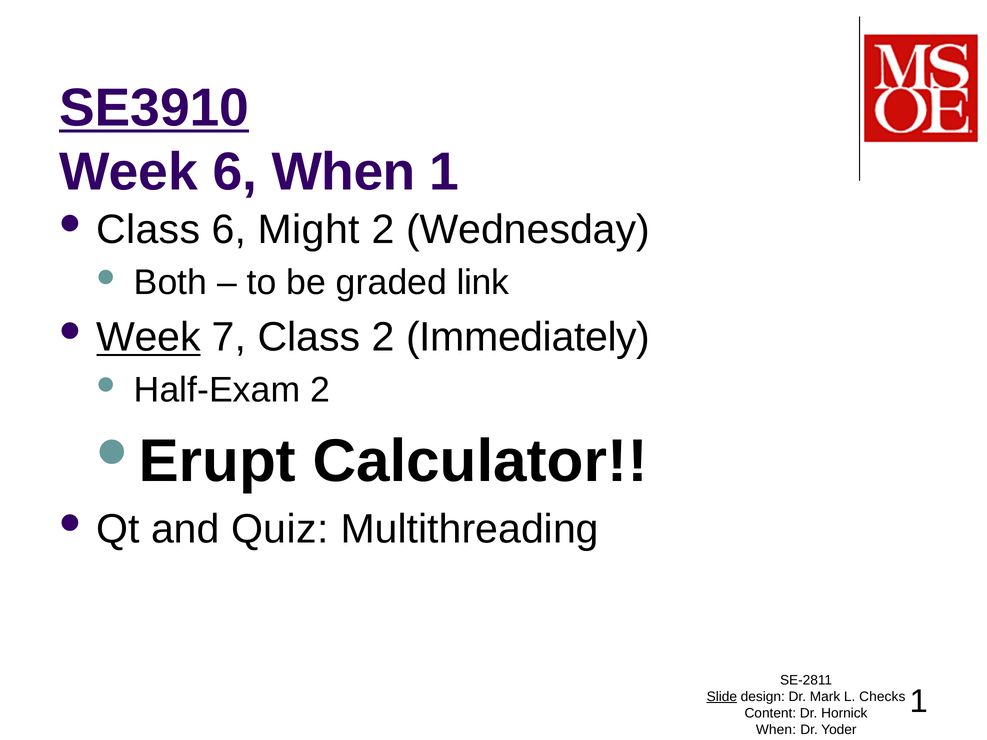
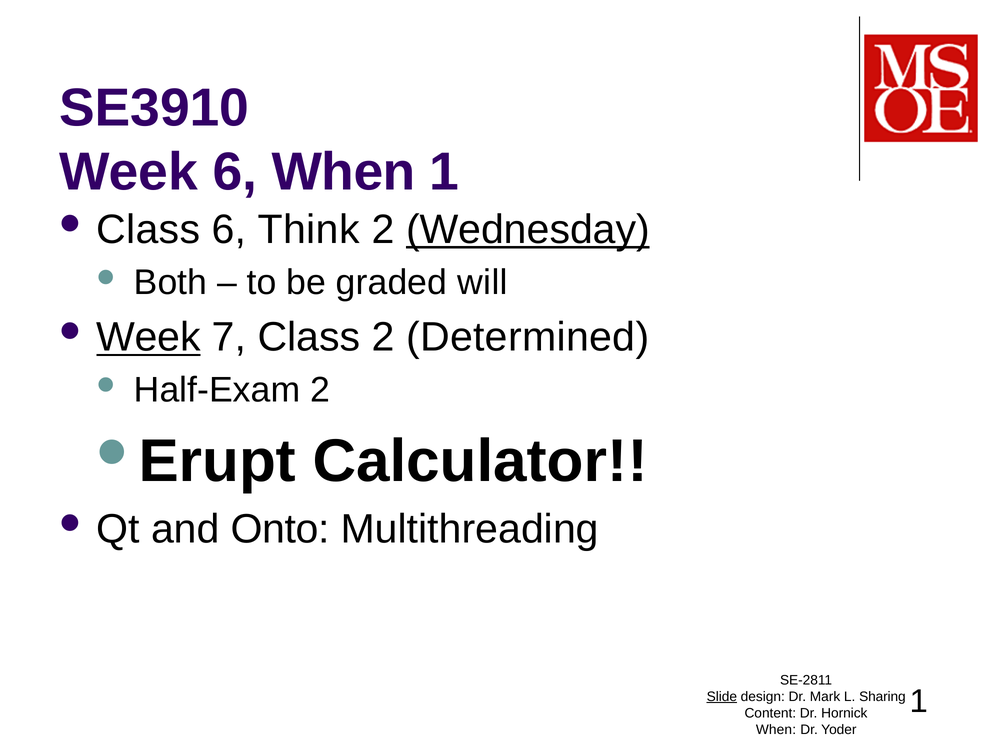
SE3910 underline: present -> none (154, 108)
Might: Might -> Think (309, 230)
Wednesday underline: none -> present (528, 230)
link: link -> will (482, 283)
Immediately: Immediately -> Determined (528, 337)
Quiz: Quiz -> Onto (280, 530)
Checks: Checks -> Sharing (882, 697)
